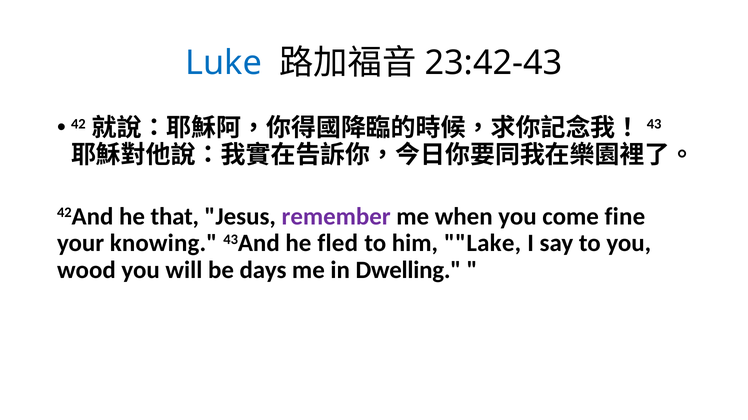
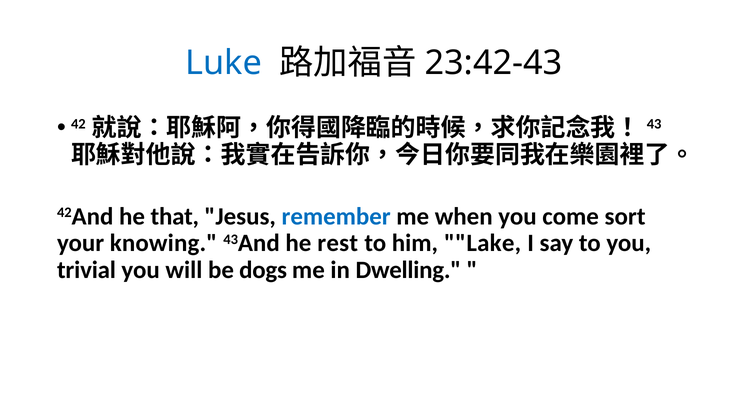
remember colour: purple -> blue (336, 217)
fine: fine -> sort (625, 217)
fled: fled -> rest (338, 244)
wood: wood -> trivial (86, 271)
days: days -> dogs (263, 271)
